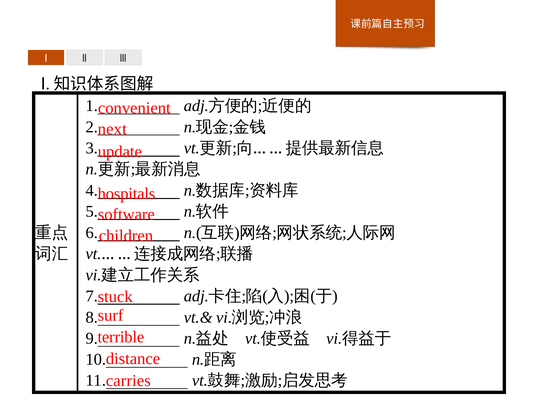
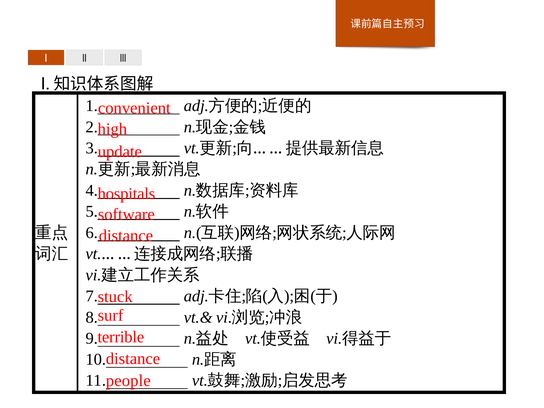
next: next -> high (112, 129)
children: children -> distance (126, 236)
carries: carries -> people (128, 381)
